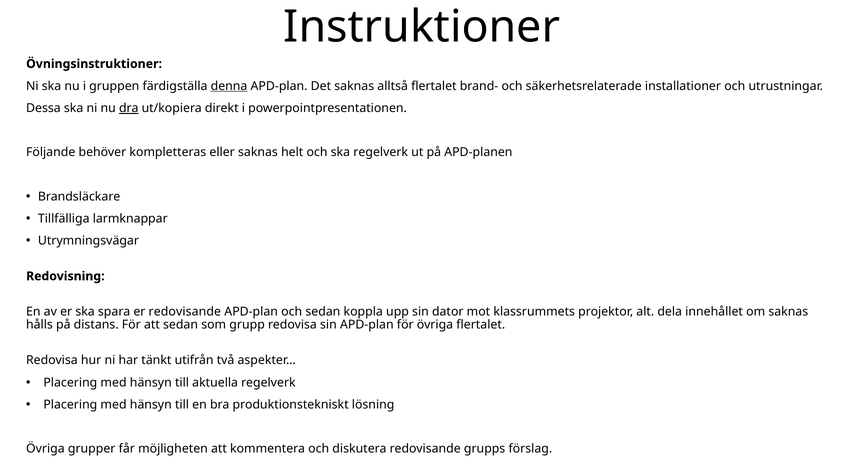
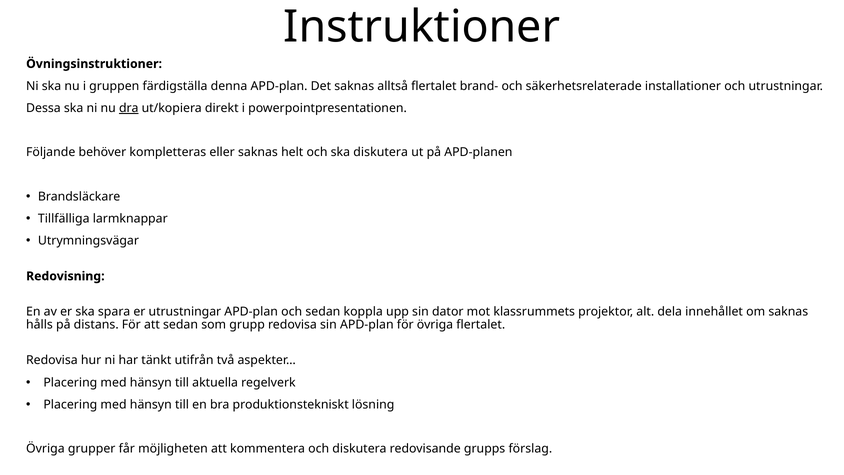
denna underline: present -> none (229, 86)
ska regelverk: regelverk -> diskutera (381, 152)
er redovisande: redovisande -> utrustningar (185, 311)
